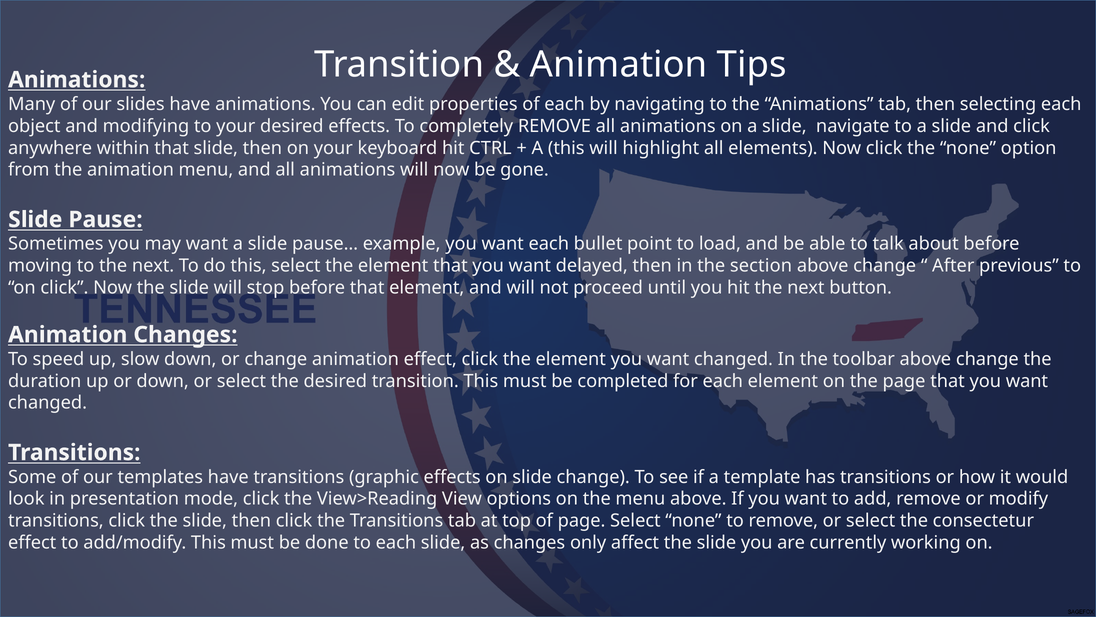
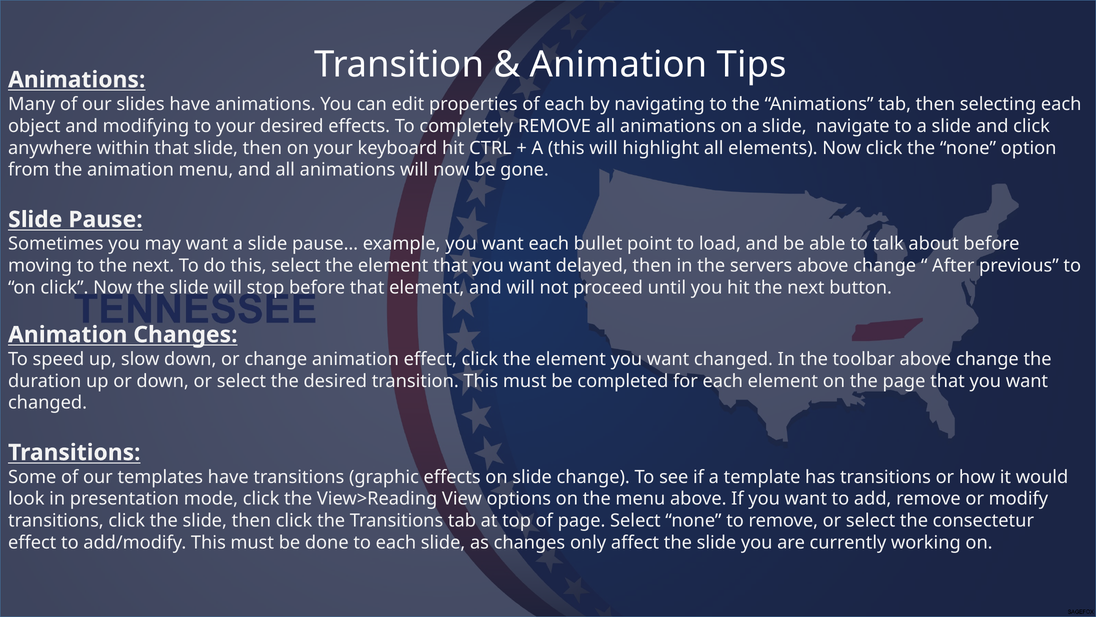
section: section -> servers (761, 266)
